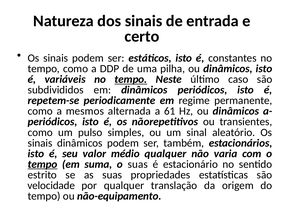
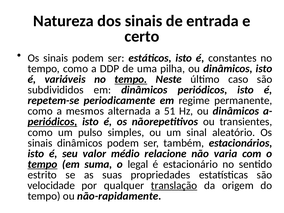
61: 61 -> 51 (170, 111)
periódicos underline: none -> present (52, 122)
médio qualquer: qualquer -> relacione (166, 154)
o suas: suas -> legal (138, 164)
translação underline: none -> present (174, 185)
não-equipamento: não-equipamento -> não-rapidamente (119, 196)
